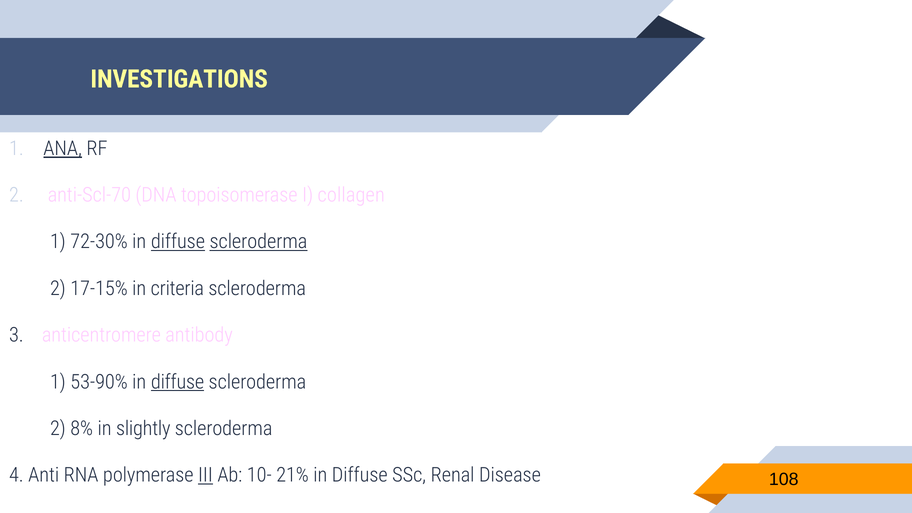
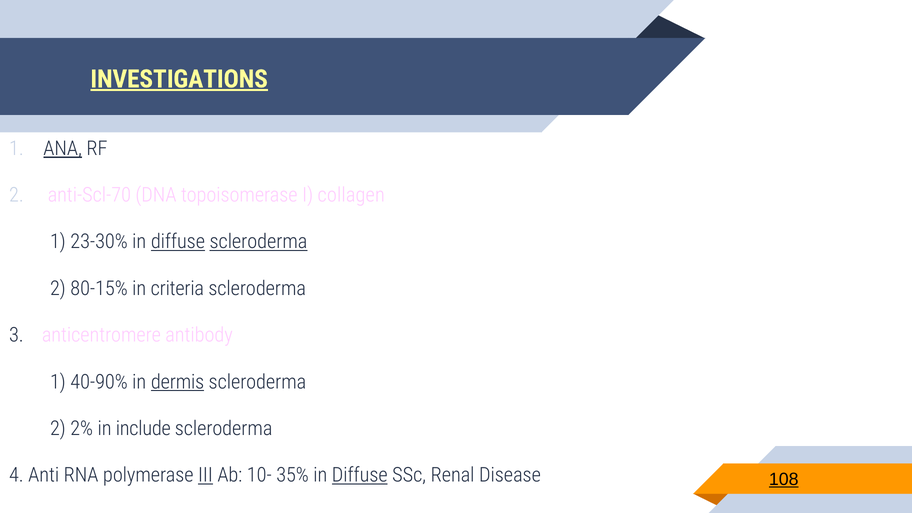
INVESTIGATIONS underline: none -> present (179, 79)
72-30%: 72-30% -> 23-30% (99, 242)
17-15%: 17-15% -> 80-15% (99, 288)
53-90%: 53-90% -> 40-90% (99, 382)
diffuse: diffuse -> dermis (178, 382)
8%: 8% -> 2% (82, 429)
slightly: slightly -> include (143, 429)
21%: 21% -> 35% (293, 475)
Diffuse underline: none -> present (360, 475)
108 underline: none -> present (784, 479)
